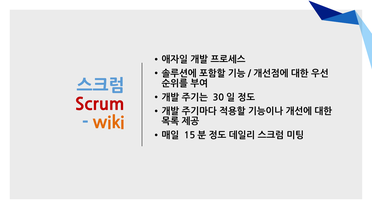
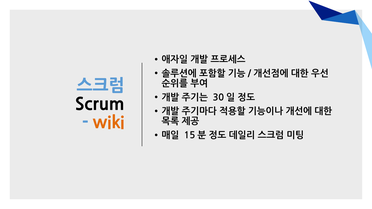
Scrum colour: red -> black (100, 105)
